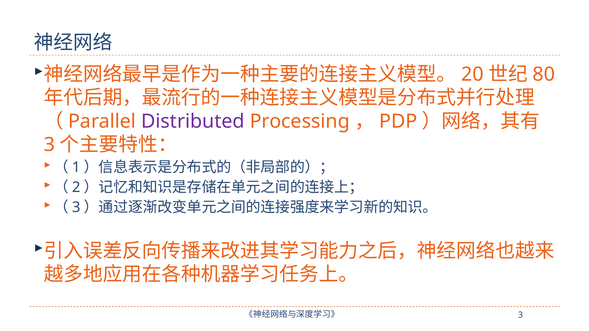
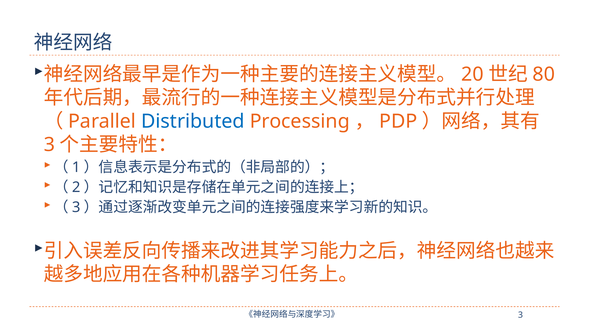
Distributed colour: purple -> blue (193, 121)
